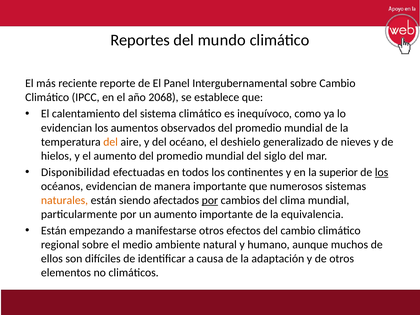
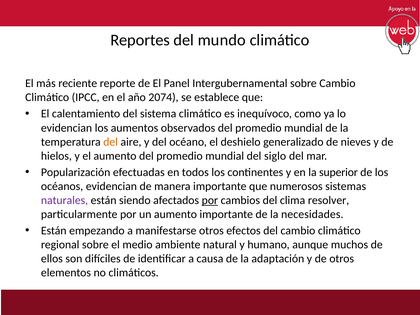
2068: 2068 -> 2074 (163, 97)
Disponibilidad: Disponibilidad -> Popularización (76, 172)
los underline: present -> none (382, 172)
naturales colour: orange -> purple (65, 200)
clima mundial: mundial -> resolver (329, 200)
equivalencia: equivalencia -> necesidades (312, 214)
